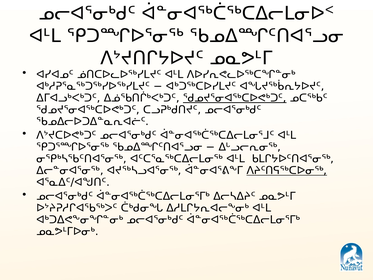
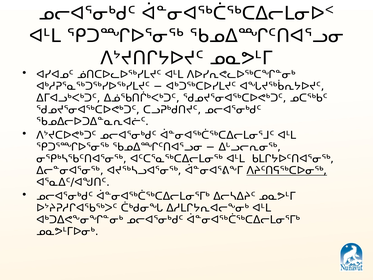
ᖁᓄᔪᕐᓂᐊᖅᑕᐅᕙᒃᑐᑦ underline: present -> none (235, 98)
